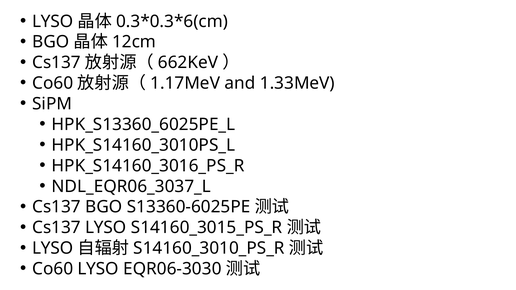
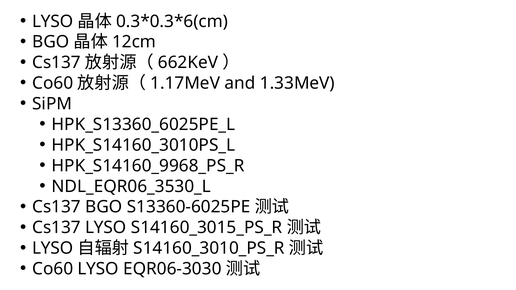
HPK_S14160_3016_PS_R: HPK_S14160_3016_PS_R -> HPK_S14160_9968_PS_R (148, 166)
NDL_EQR06_3037_L: NDL_EQR06_3037_L -> NDL_EQR06_3530_L (131, 187)
